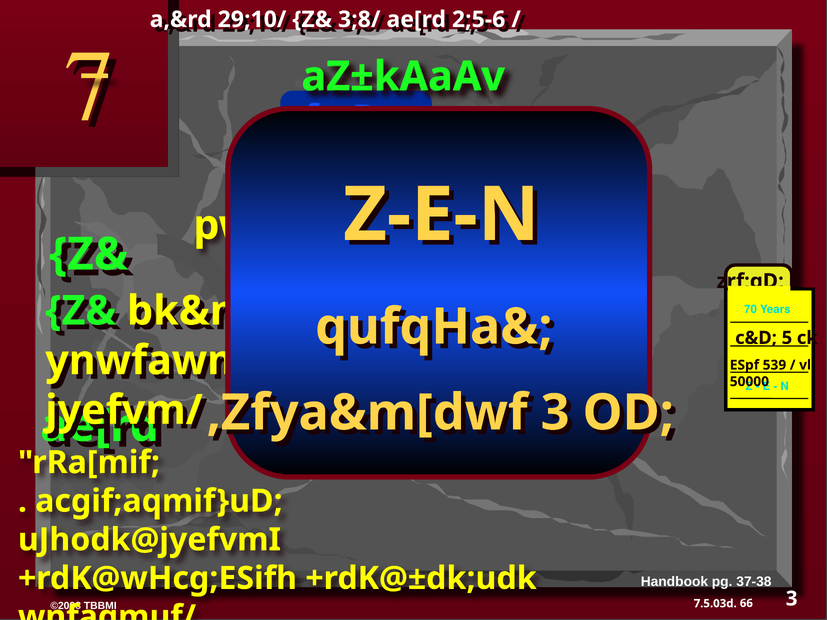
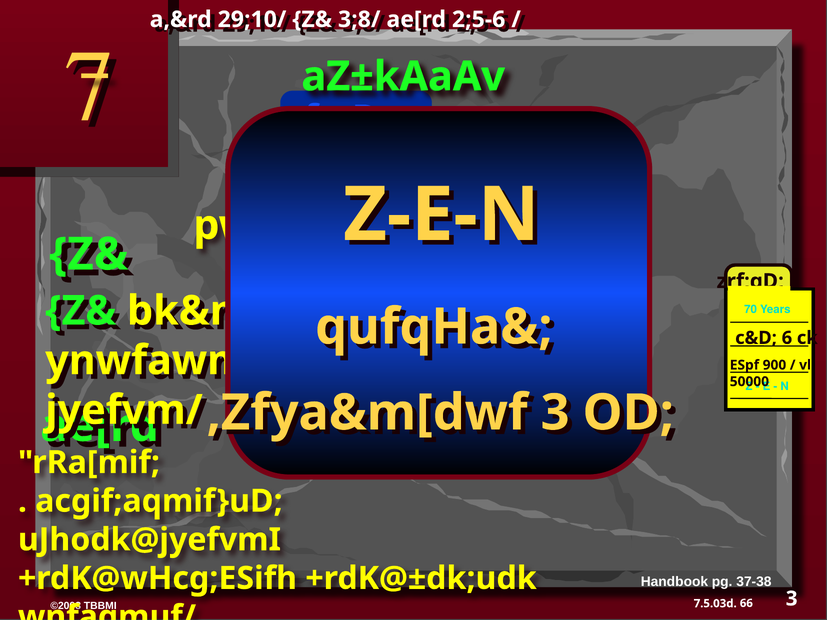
5: 5 -> 6 (787, 338)
539: 539 -> 900 (774, 365)
